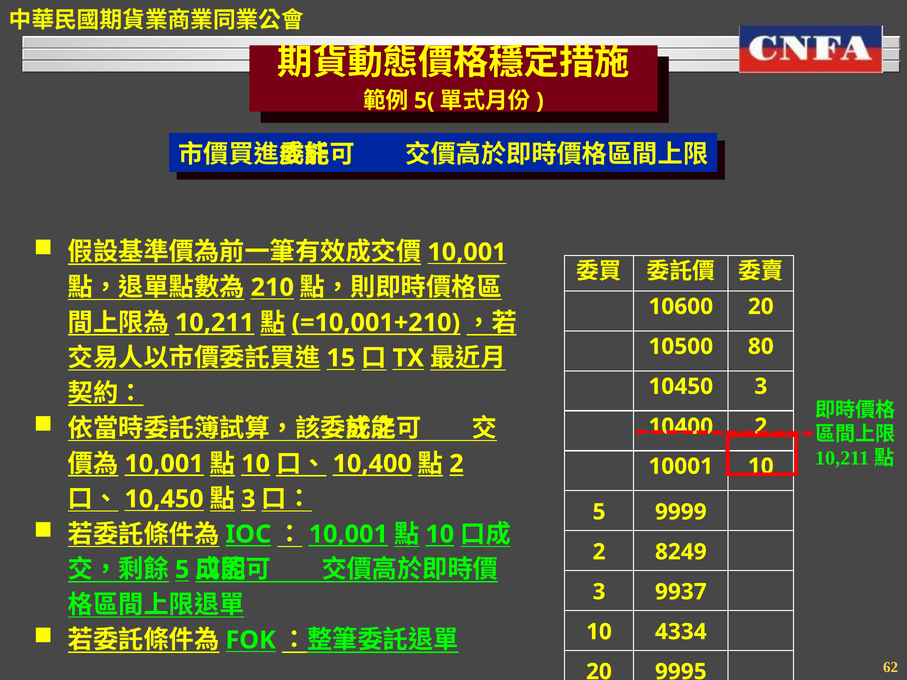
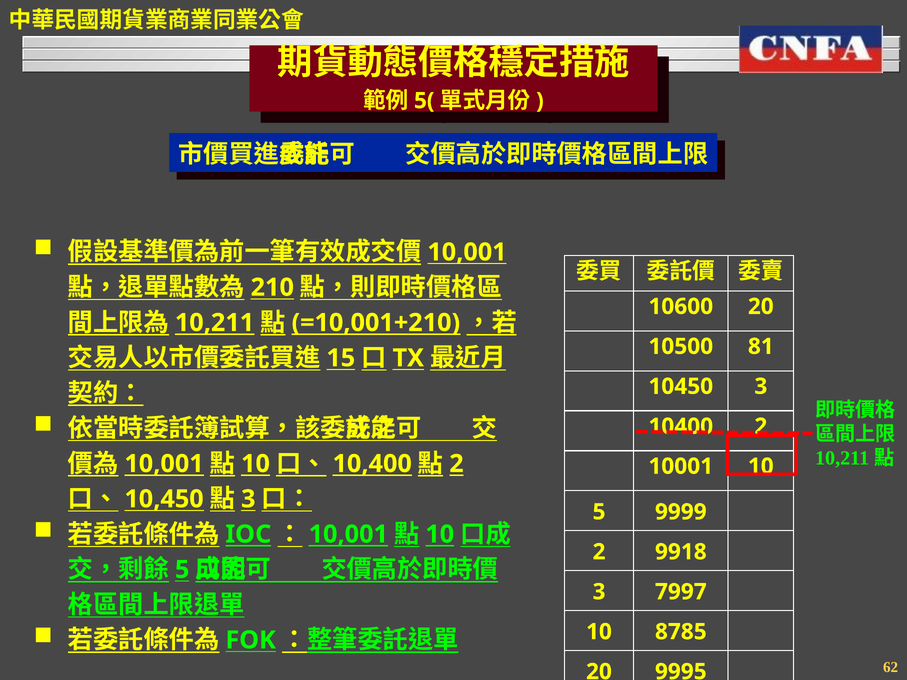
80: 80 -> 81 (761, 347)
8249: 8249 -> 9918 (681, 552)
9937: 9937 -> 7997 (681, 592)
4334: 4334 -> 8785 (681, 632)
